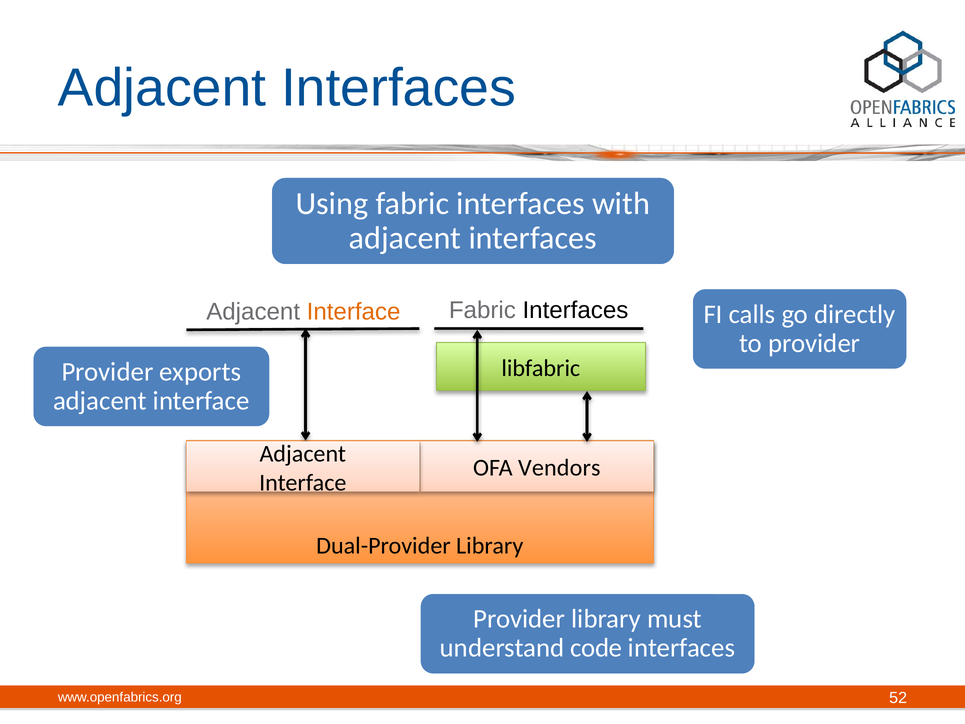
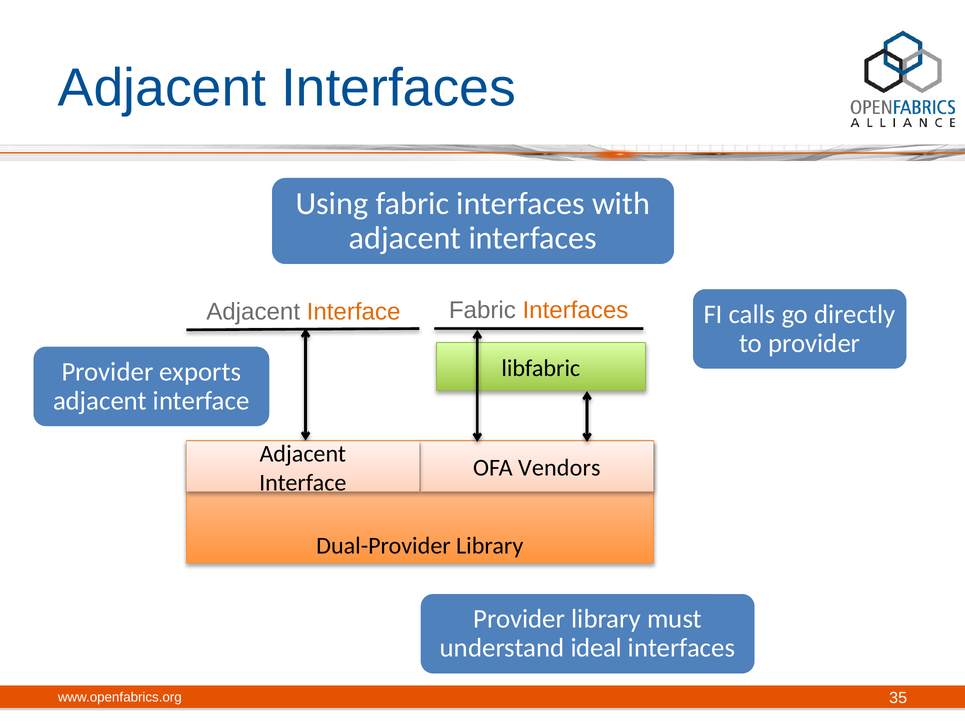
Interfaces colour: black -> orange (575, 310)
code: code -> ideal (596, 648)
52: 52 -> 35 (898, 698)
